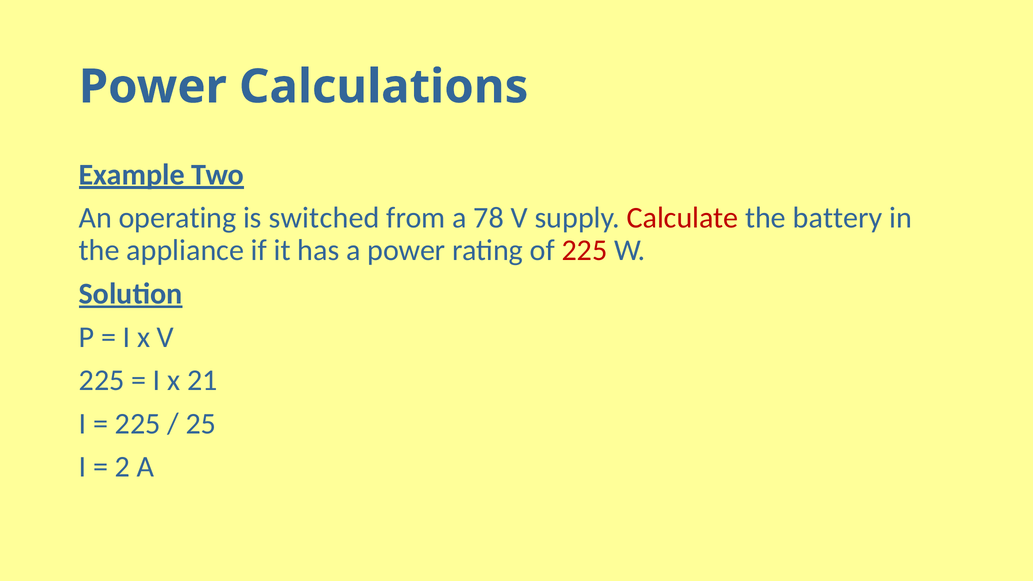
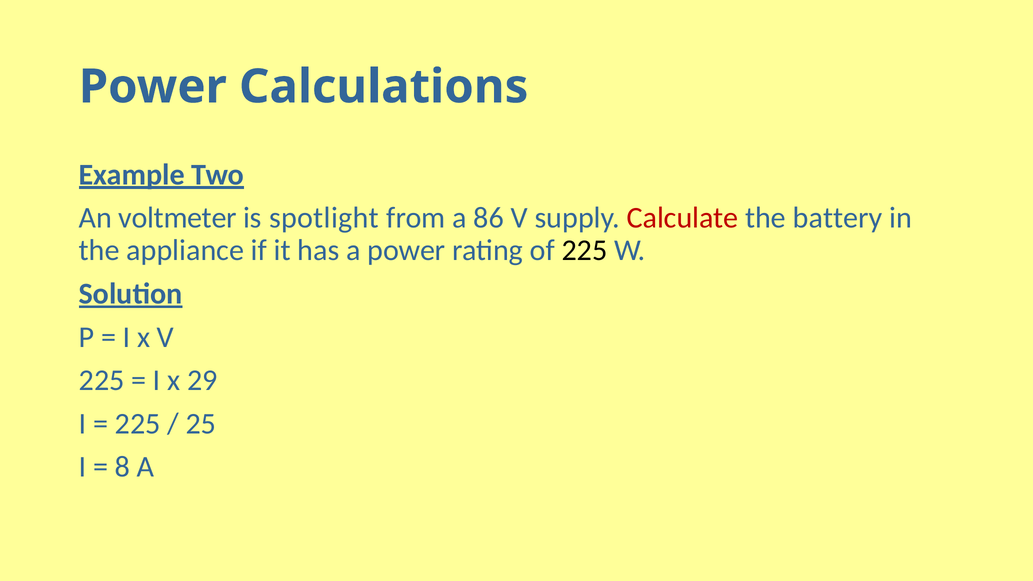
operating: operating -> voltmeter (178, 218)
switched: switched -> spotlight (324, 218)
78: 78 -> 86 (489, 218)
225 colour: red -> black (585, 251)
21: 21 -> 29 (202, 380)
2: 2 -> 8 (122, 467)
